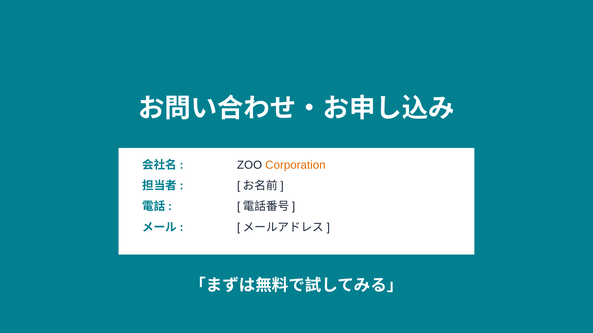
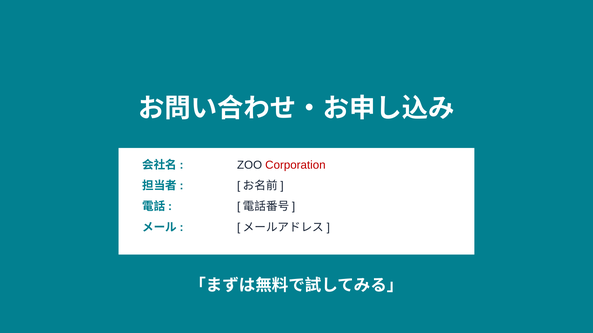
Corporation colour: orange -> red (295, 165)
